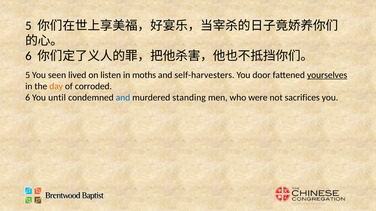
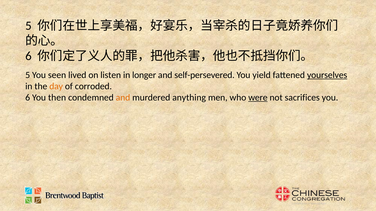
moths: moths -> longer (144, 75)
self-harvesters: self-harvesters -> self-persevered (205, 75)
door: door -> yield (262, 75)
until: until -> then (57, 98)
and colour: blue -> orange (123, 98)
standing: standing -> anything (189, 98)
were underline: none -> present (258, 98)
